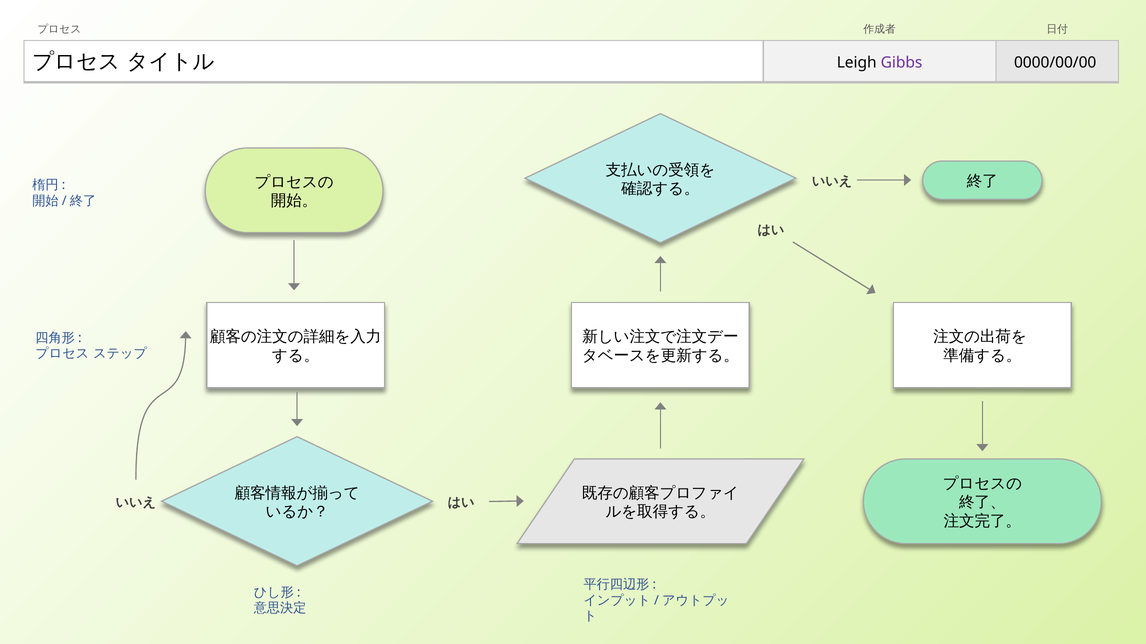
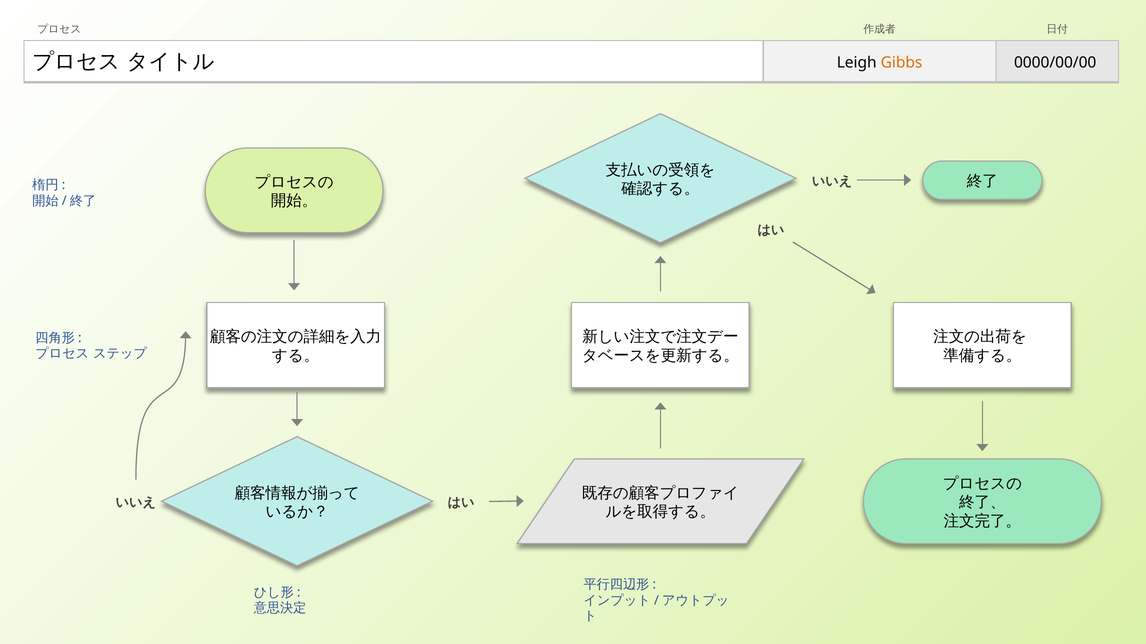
Gibbs colour: purple -> orange (901, 63)
